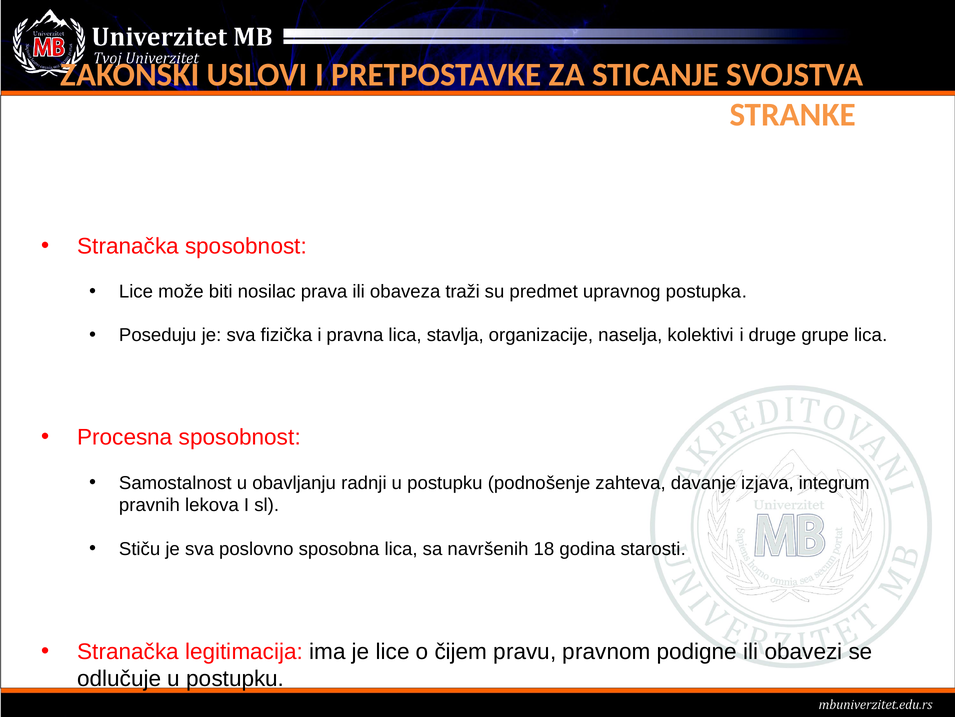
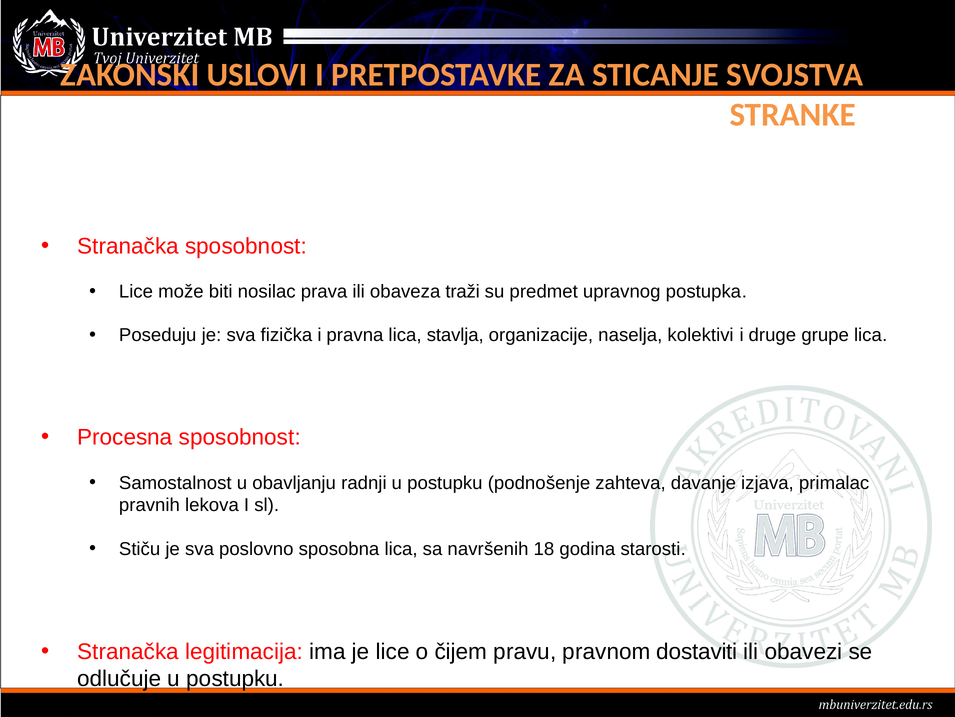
integrum: integrum -> primalac (834, 483)
podigne: podigne -> dostaviti (697, 651)
